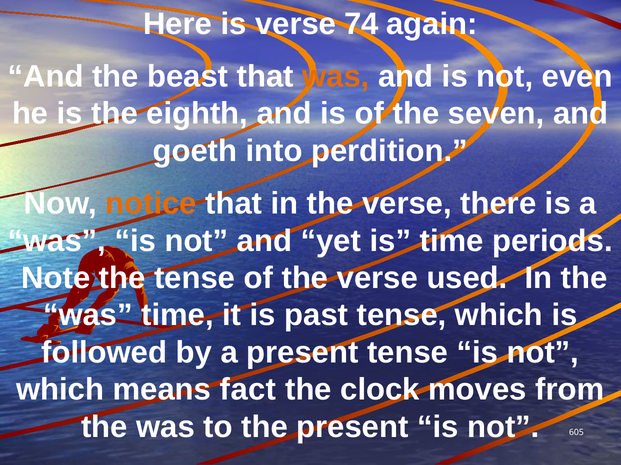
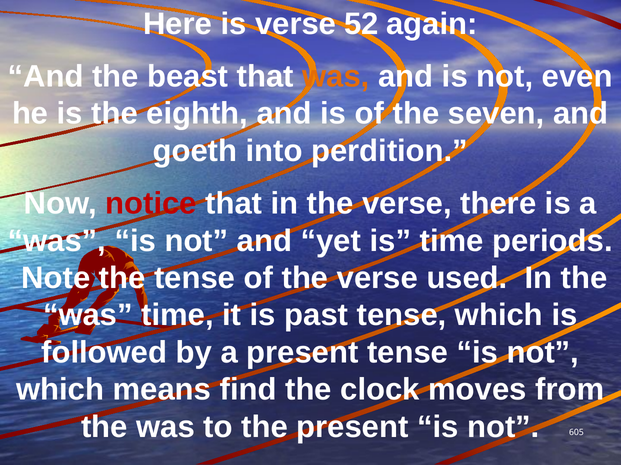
74: 74 -> 52 (361, 24)
notice colour: orange -> red (151, 204)
fact: fact -> find (248, 390)
